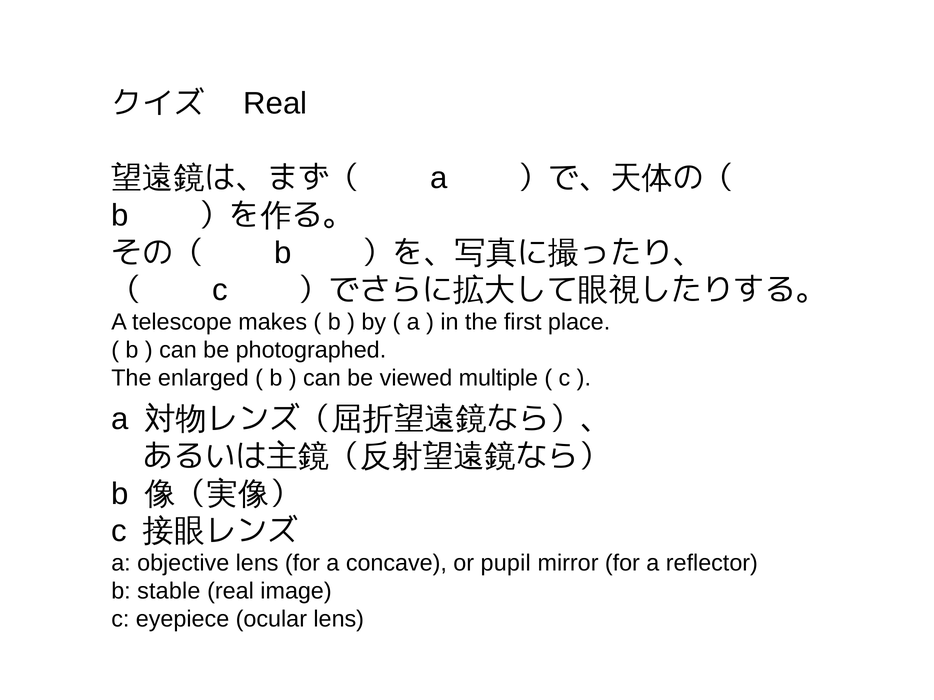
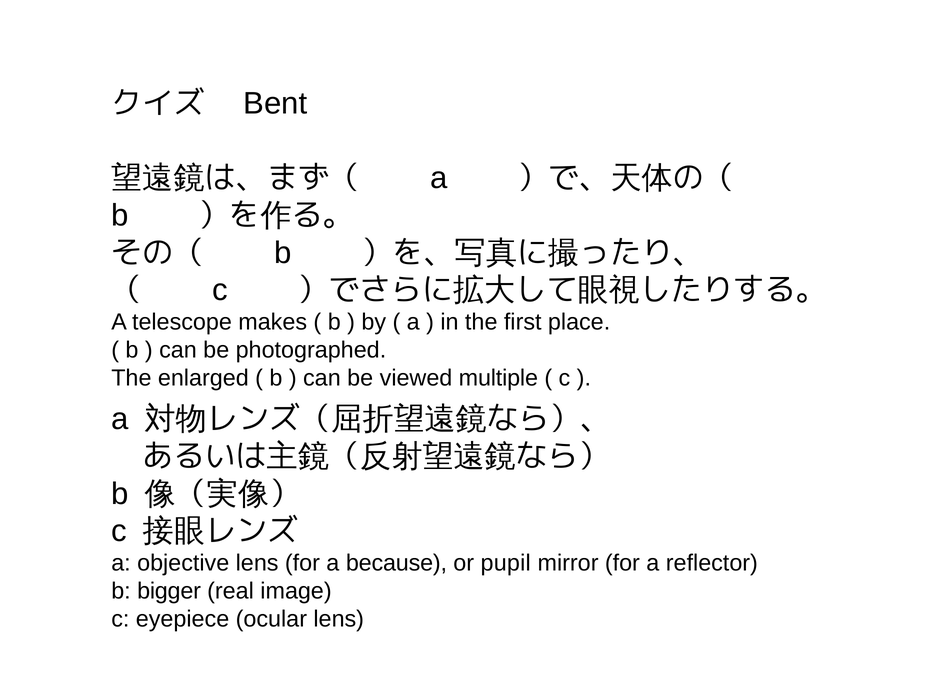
Real: Real -> Bent (275, 104)
concave: concave -> because (396, 564)
stable: stable -> bigger (169, 592)
